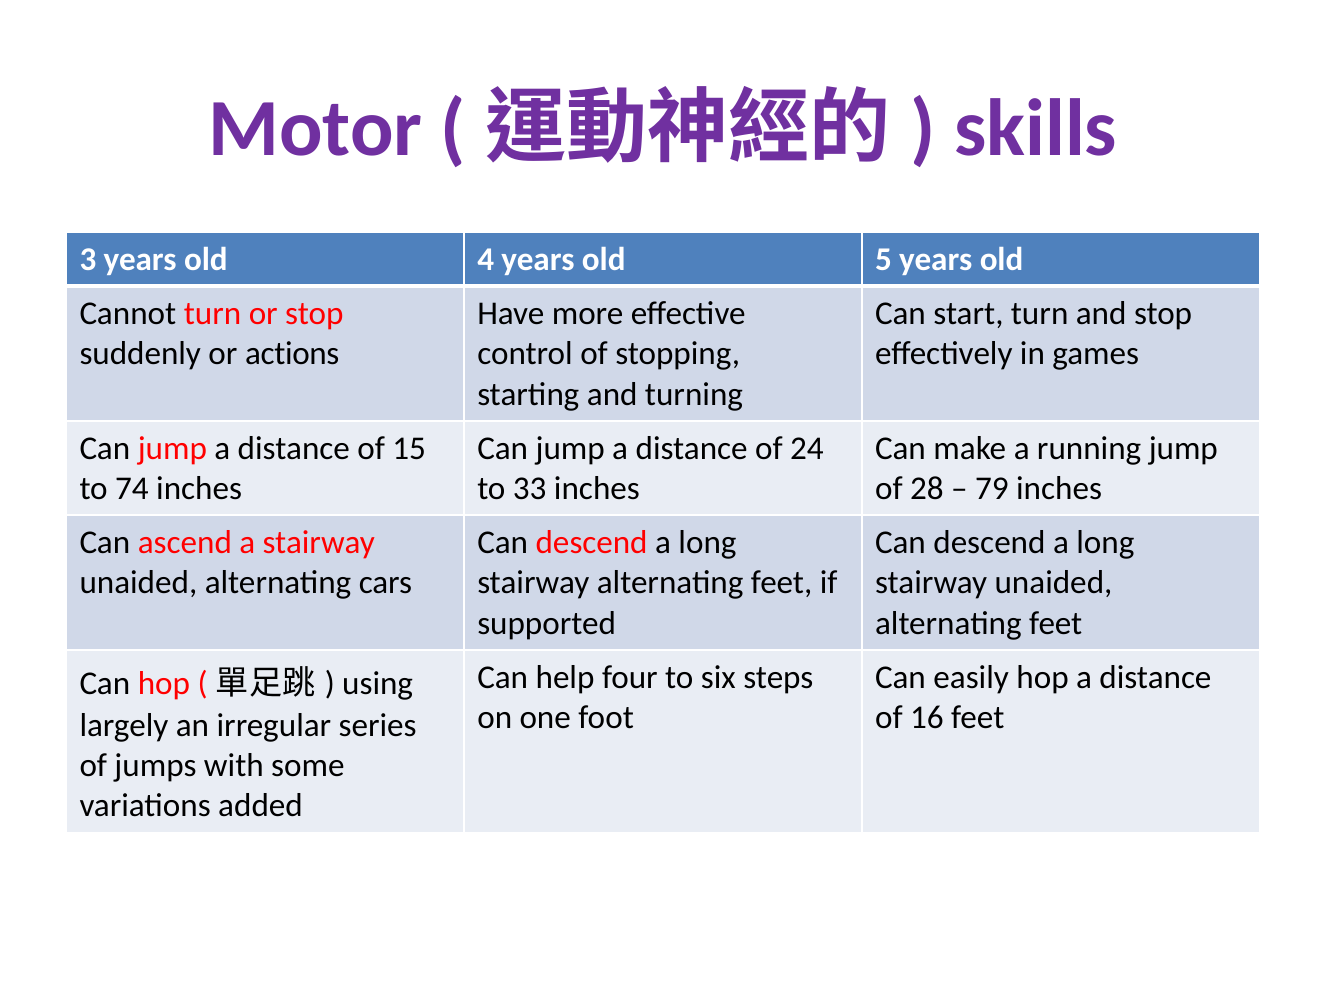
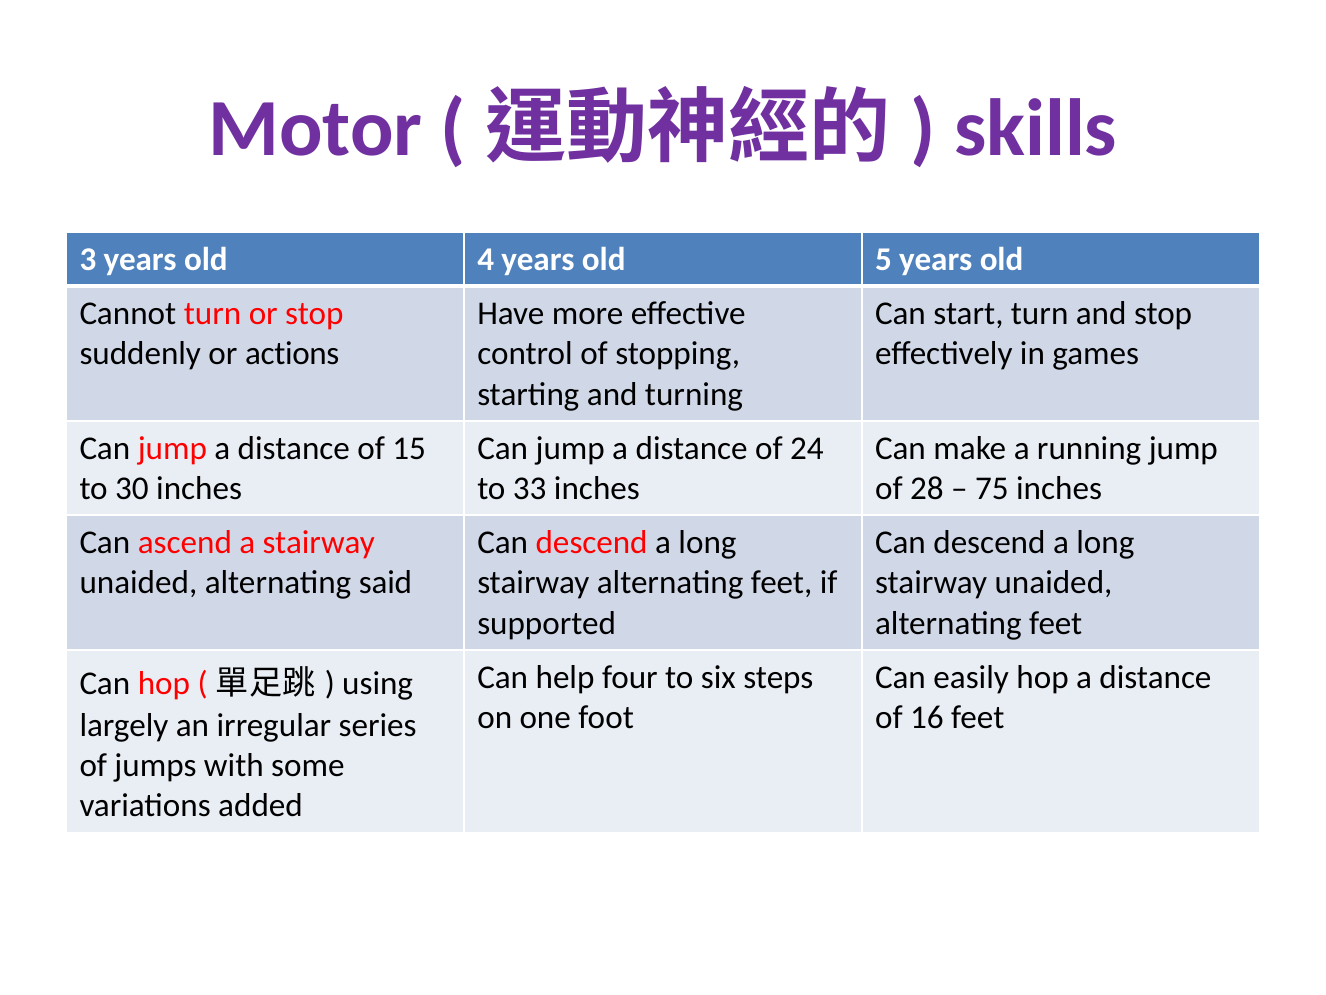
74: 74 -> 30 (132, 488)
79: 79 -> 75 (992, 488)
cars: cars -> said (385, 583)
